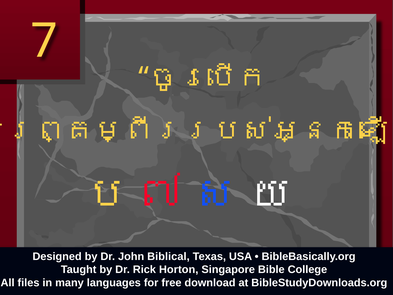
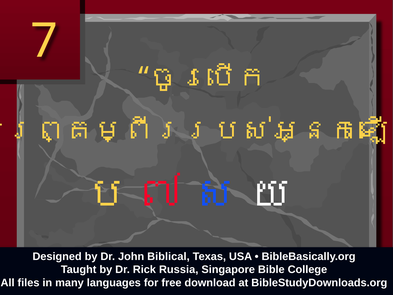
Horton: Horton -> Russia (179, 269)
